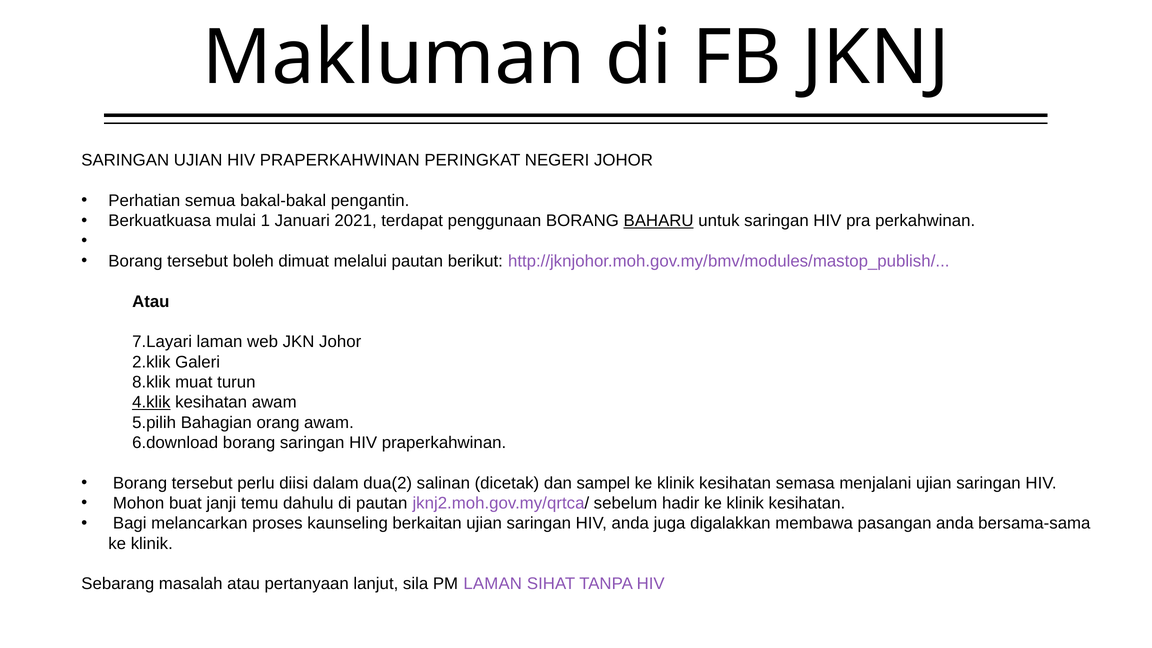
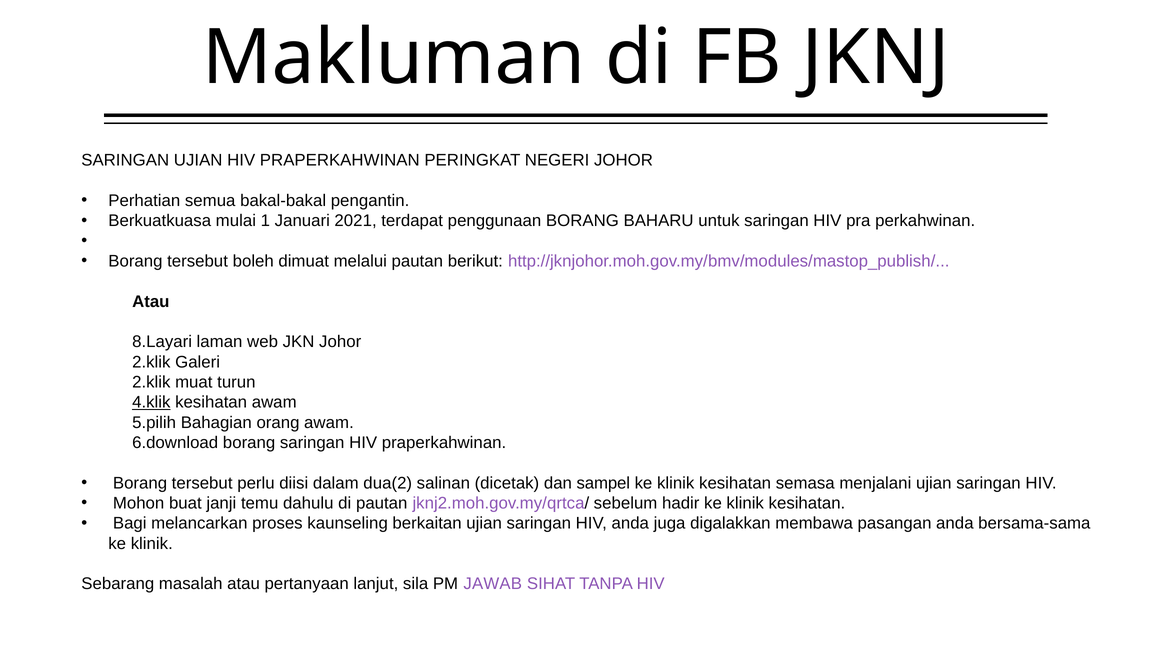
BAHARU underline: present -> none (659, 221)
7.Layari: 7.Layari -> 8.Layari (162, 342)
8.klik: 8.klik -> 2.klik (151, 382)
PM LAMAN: LAMAN -> JAWAB (493, 584)
